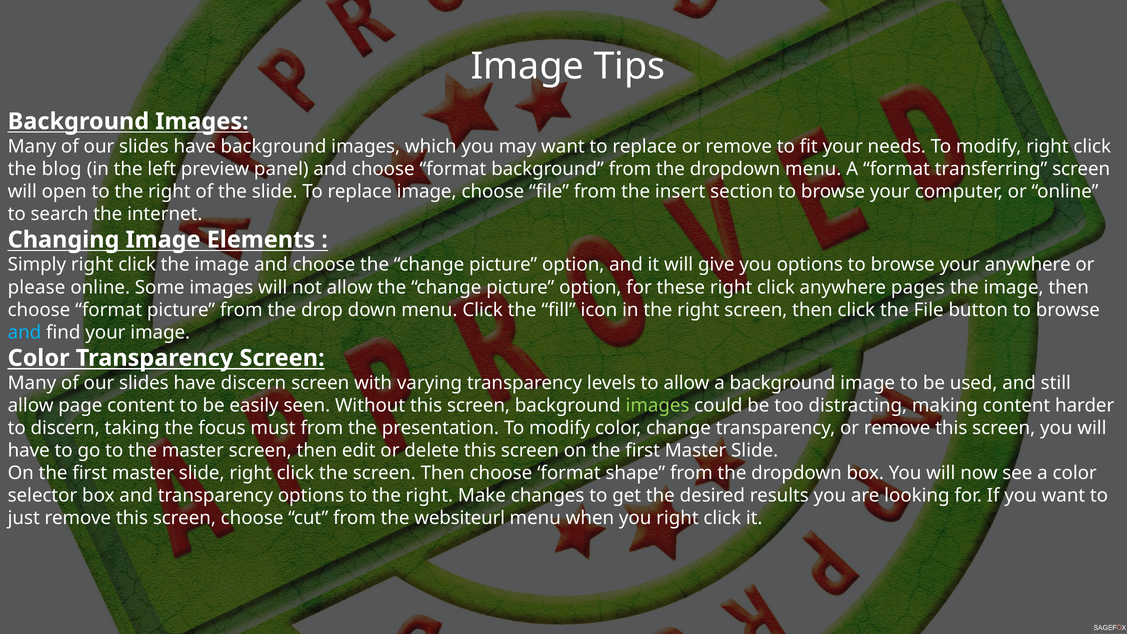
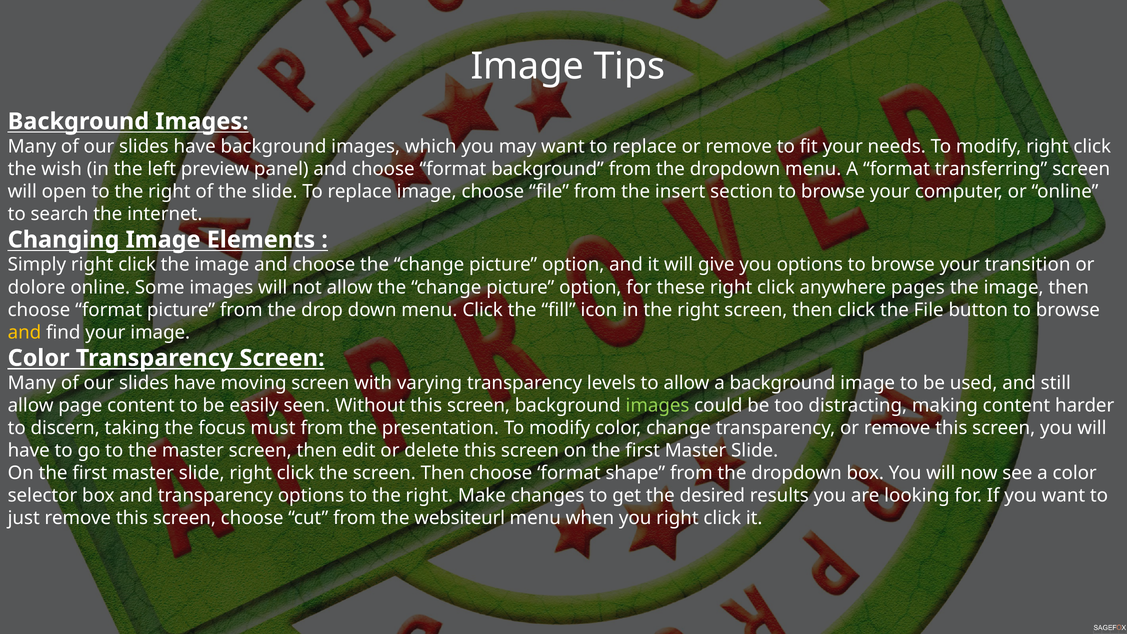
blog: blog -> wish (62, 169)
your anywhere: anywhere -> transition (1028, 265)
please: please -> dolore (37, 287)
and colour: light blue -> yellow (24, 332)
have discern: discern -> moving (254, 383)
